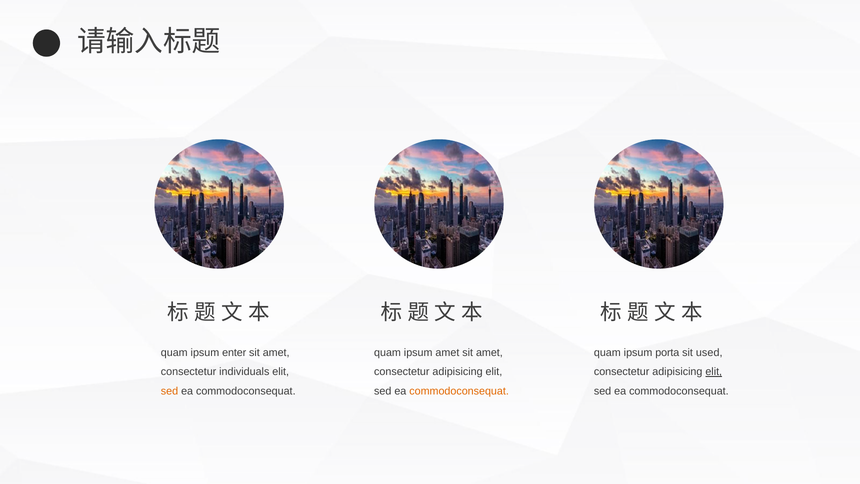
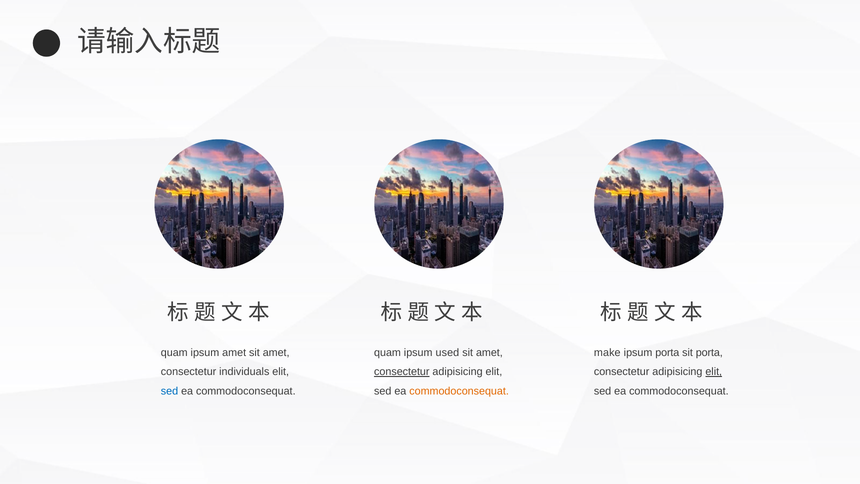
ipsum enter: enter -> amet (234, 352)
ipsum amet: amet -> used (447, 352)
quam: quam -> make (607, 352)
sit used: used -> porta (709, 352)
consectetur underline: none -> present (402, 372)
sed colour: orange -> blue (170, 391)
